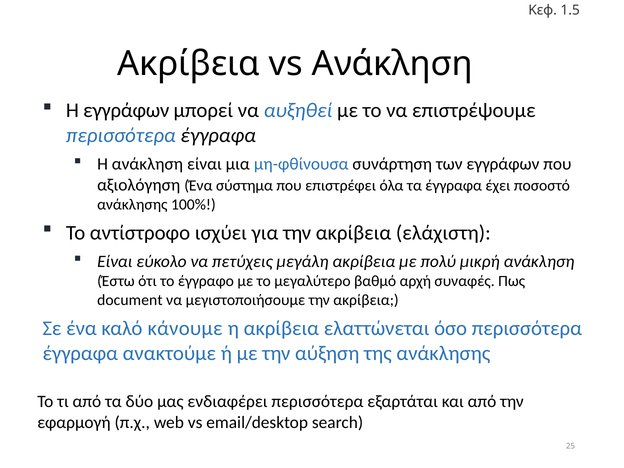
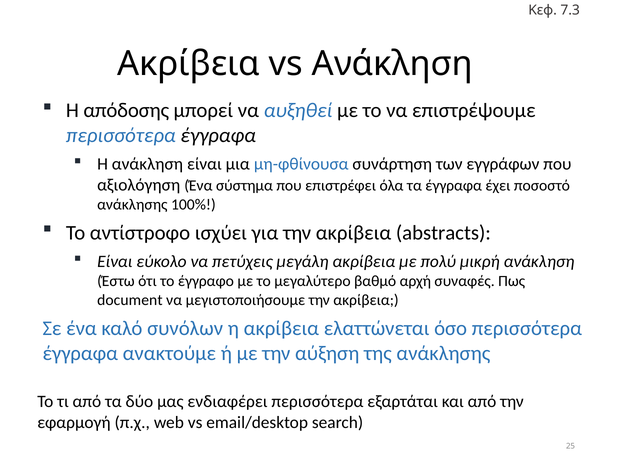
1.5: 1.5 -> 7.3 (570, 10)
Η εγγράφων: εγγράφων -> απόδοσης (126, 111)
ελάχιστη: ελάχιστη -> abstracts (443, 233)
κάνουμε: κάνουμε -> συνόλων (185, 328)
